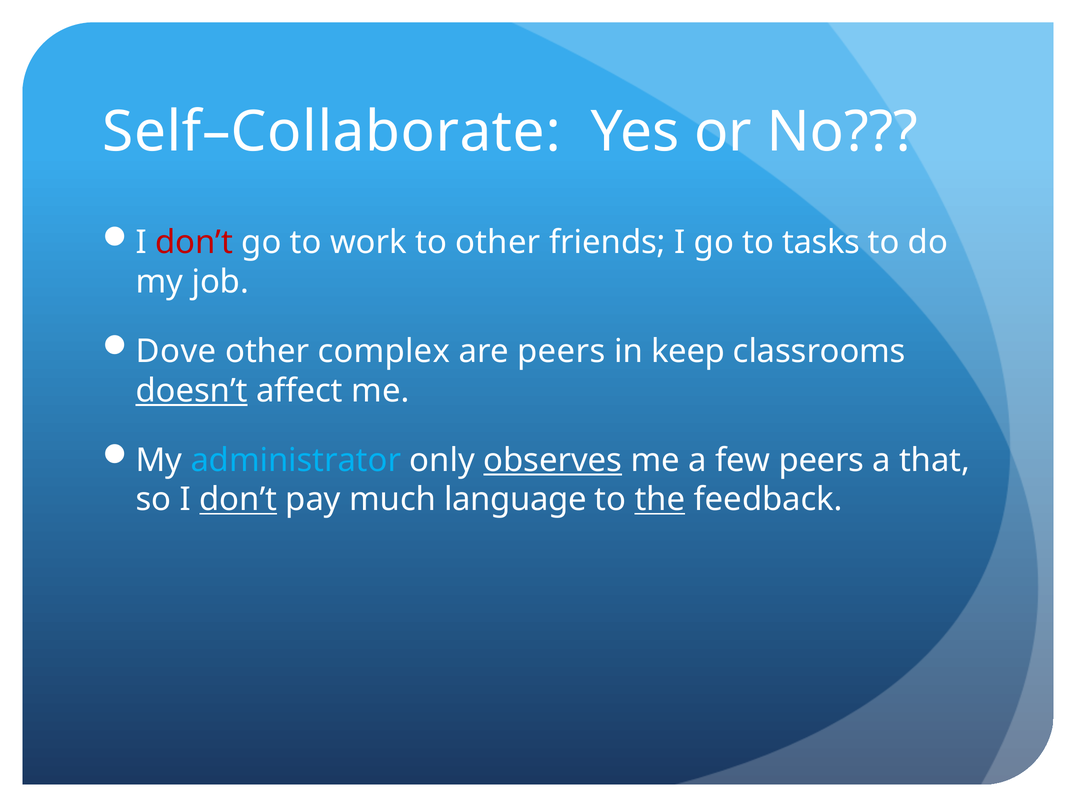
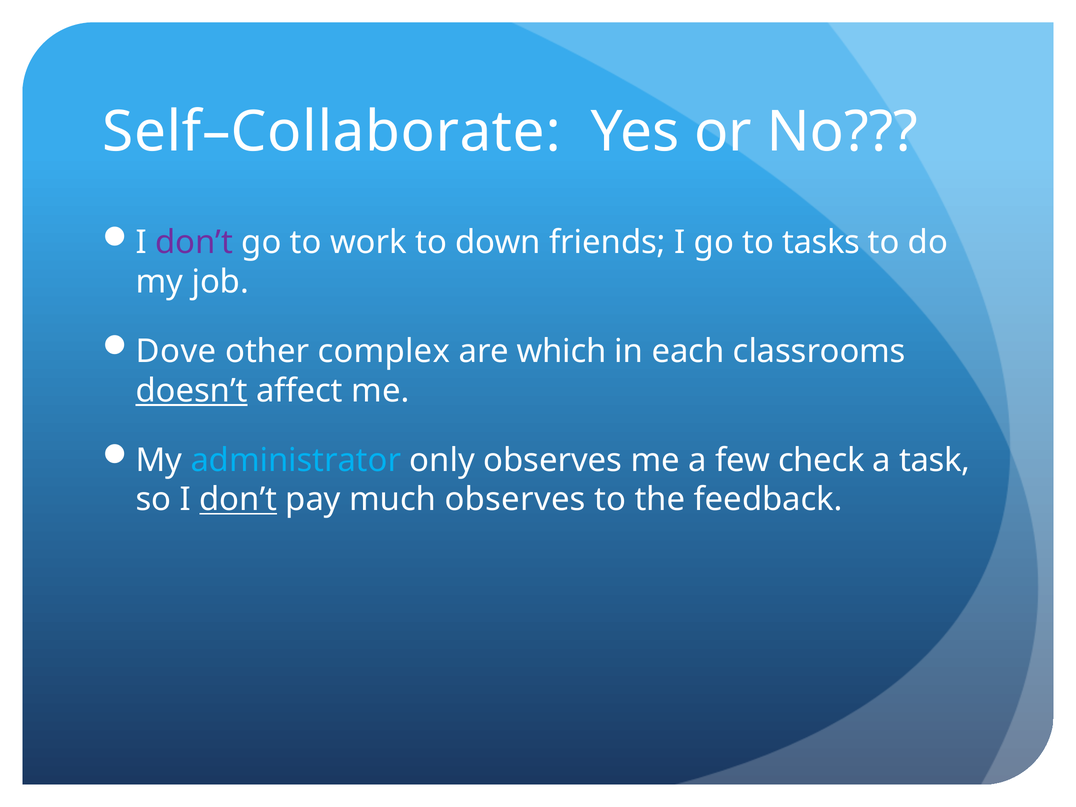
don’t colour: red -> purple (194, 243)
to other: other -> down (498, 243)
are peers: peers -> which (562, 351)
keep: keep -> each (688, 351)
observes underline: present -> none (553, 460)
few peers: peers -> check (821, 460)
that: that -> task (935, 460)
much language: language -> observes (515, 500)
the underline: present -> none (660, 500)
